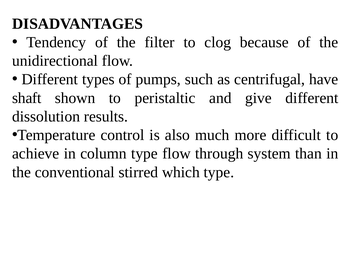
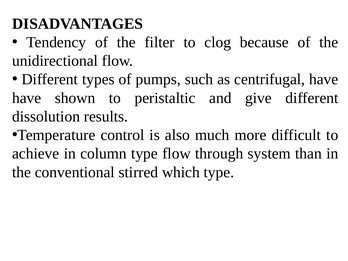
shaft: shaft -> have (27, 98)
